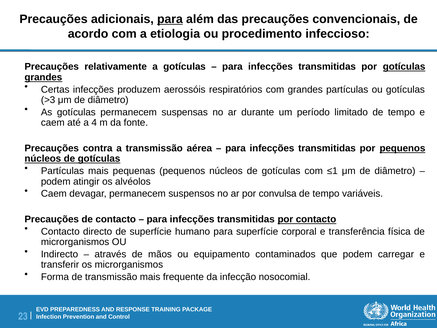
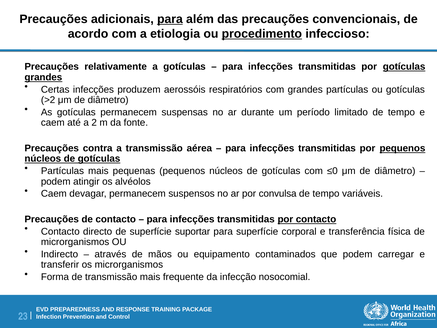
procedimento underline: none -> present (262, 34)
>3: >3 -> >2 (48, 100)
4: 4 -> 2 (94, 123)
≤1: ≤1 -> ≤0 (332, 171)
humano: humano -> suportar (193, 231)
